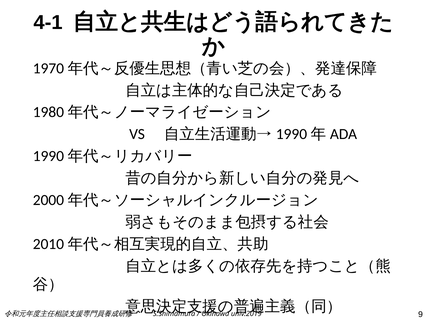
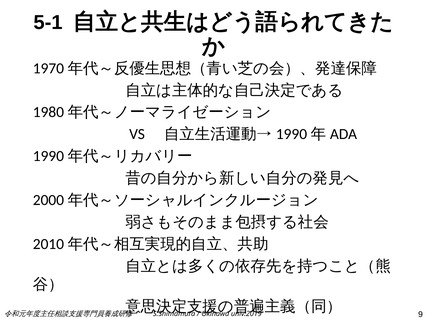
4-1: 4-1 -> 5-1 (48, 22)
